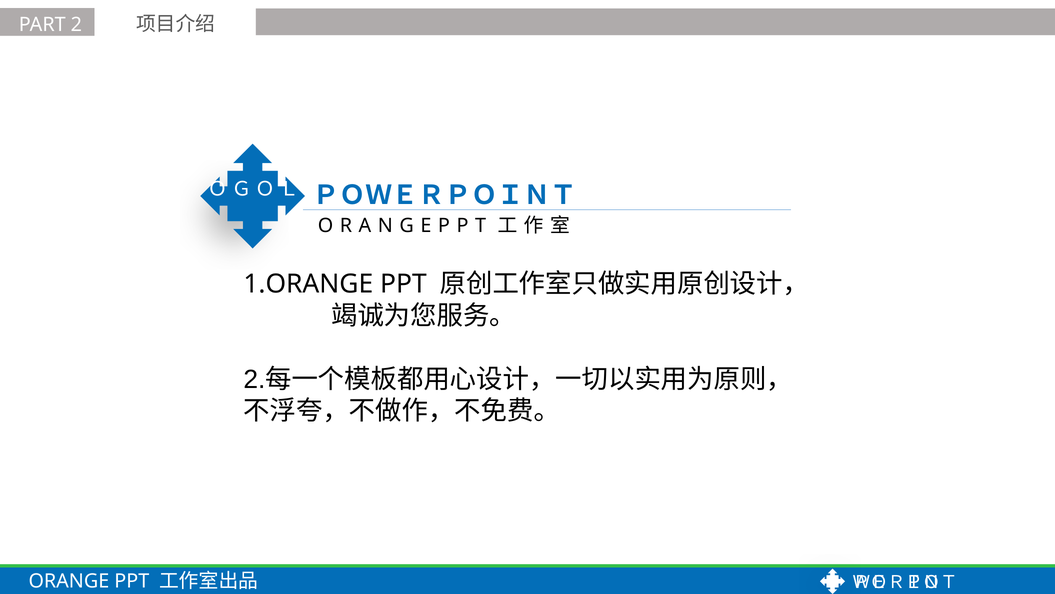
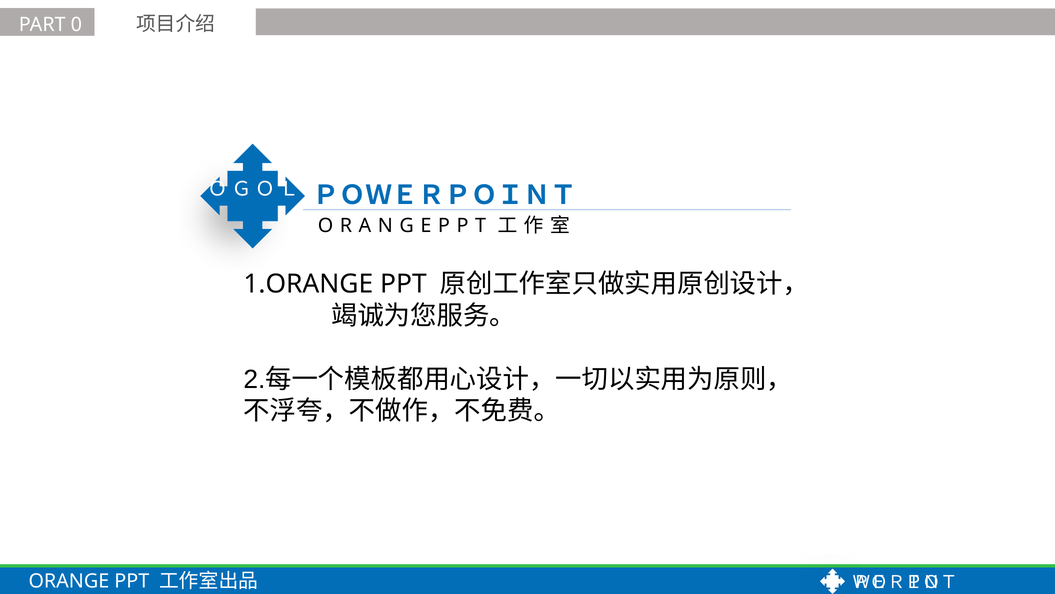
2: 2 -> 0 (76, 25)
